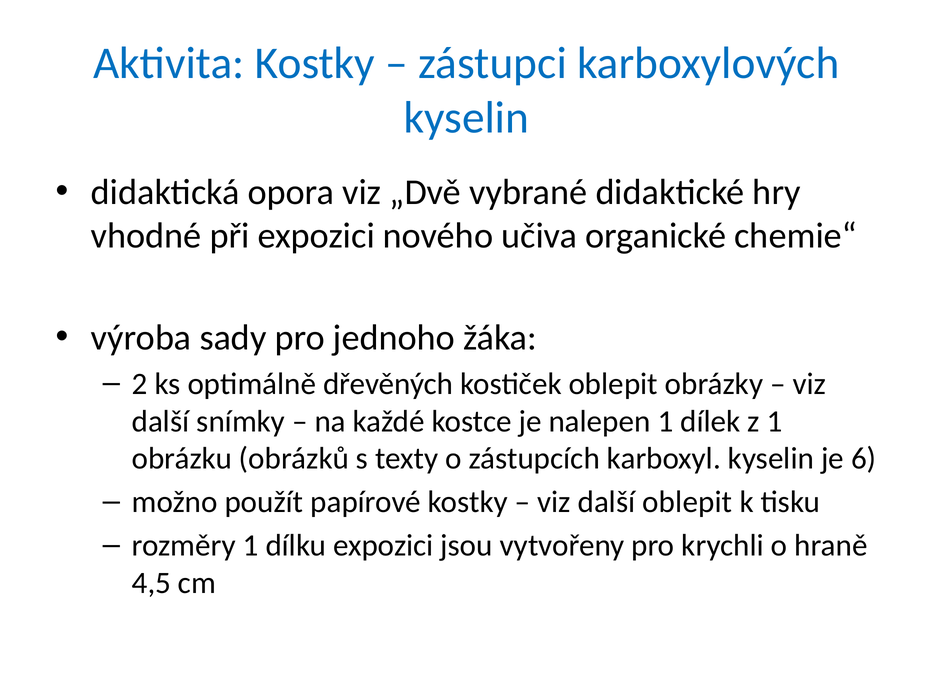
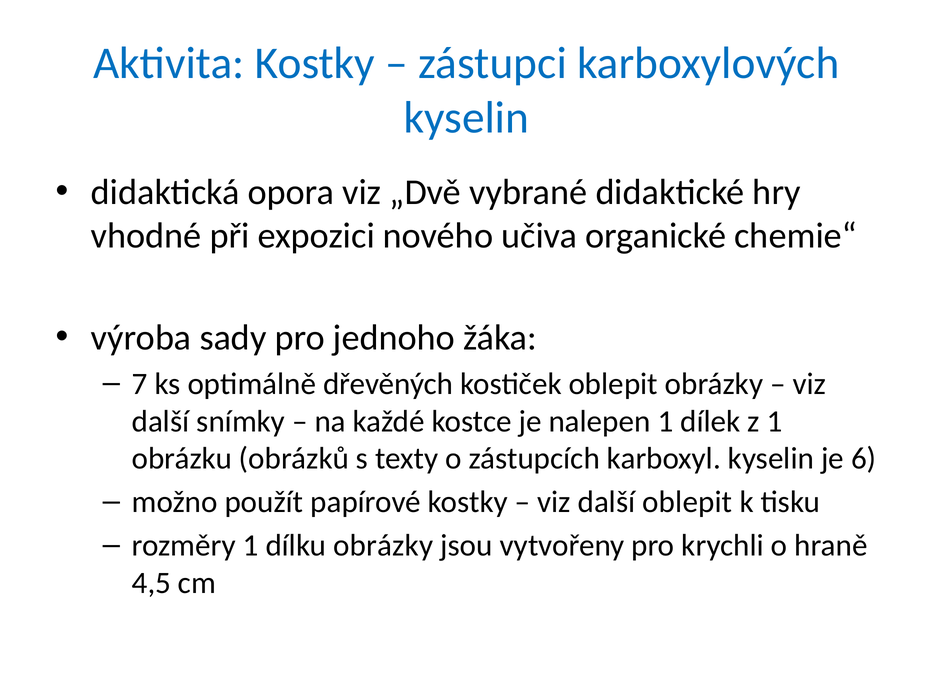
2: 2 -> 7 (140, 384)
dílku expozici: expozici -> obrázky (383, 545)
